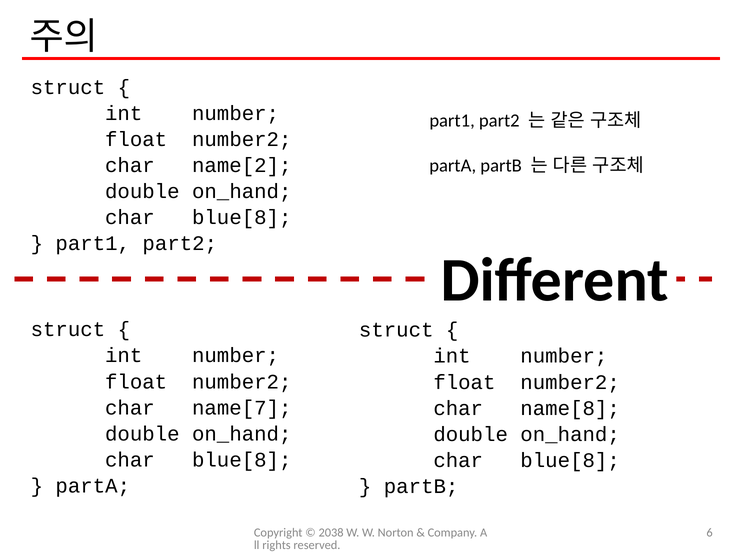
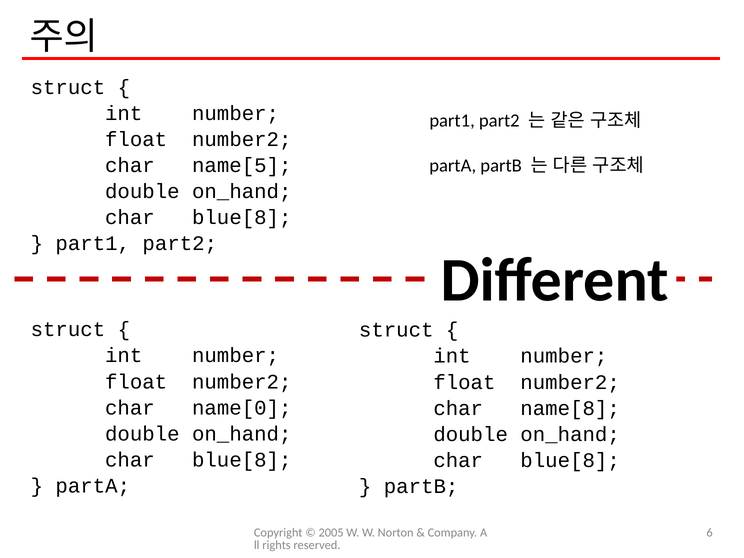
name[2: name[2 -> name[5 (242, 165)
name[7: name[7 -> name[0 (242, 408)
2038: 2038 -> 2005 (331, 533)
